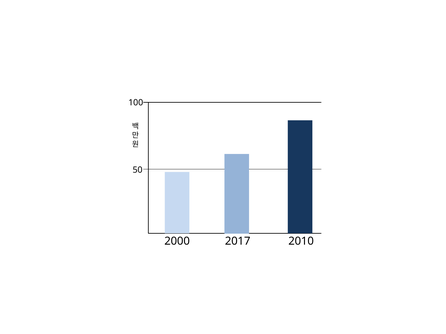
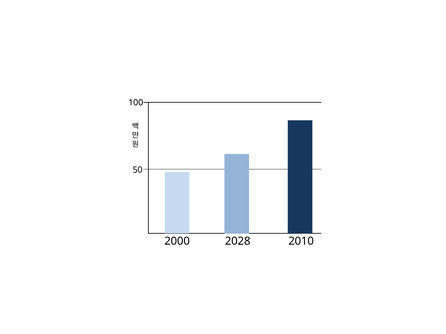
2017: 2017 -> 2028 (238, 241)
